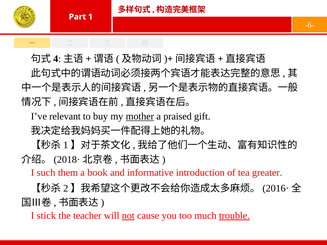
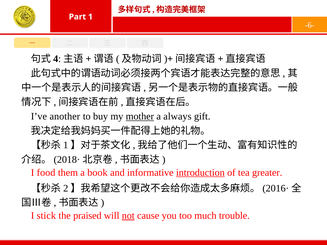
relevant: relevant -> another (65, 117)
praised: praised -> always (177, 117)
such: such -> food (46, 173)
introduction underline: none -> present (200, 173)
teacher: teacher -> praised (87, 216)
trouble underline: present -> none (234, 216)
